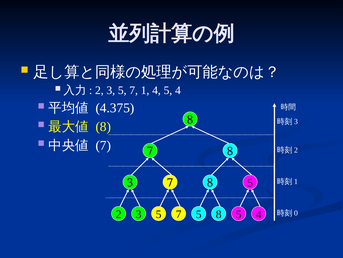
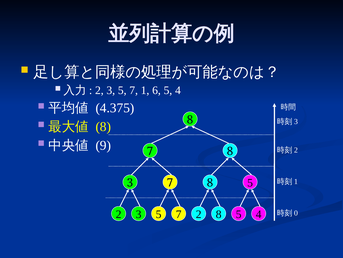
1 4: 4 -> 6 (156, 90)
7: 7 -> 9 (103, 145)
7 5: 5 -> 2 (199, 214)
